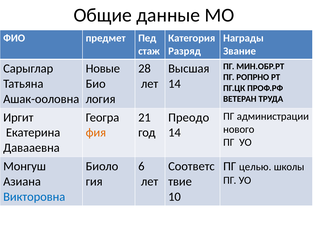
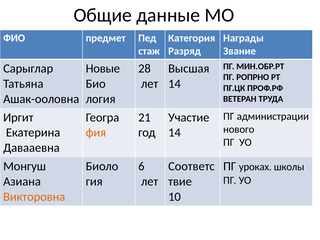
Преодо: Преодо -> Участие (189, 117)
целью: целью -> уроках (255, 167)
Викторовна colour: blue -> orange (34, 197)
